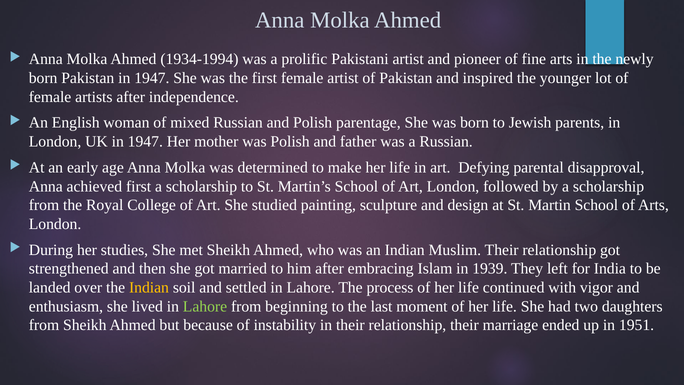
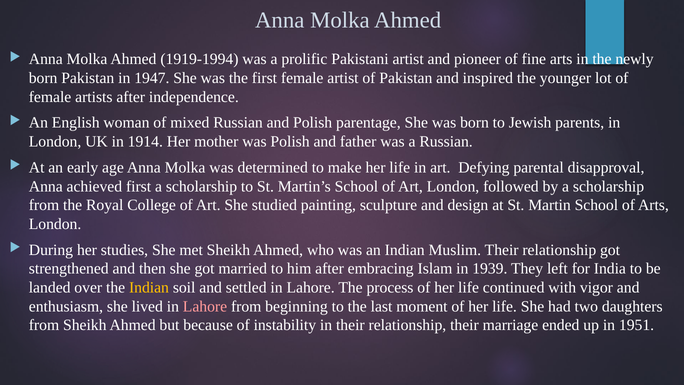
1934-1994: 1934-1994 -> 1919-1994 (199, 59)
UK in 1947: 1947 -> 1914 (145, 141)
Lahore colour: light green -> pink (205, 306)
